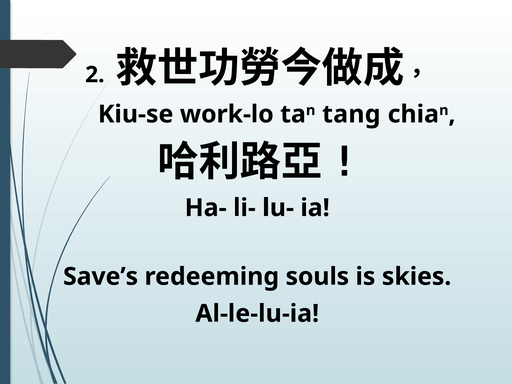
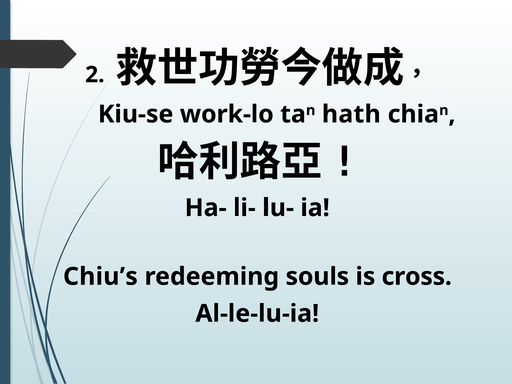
tang: tang -> hath (351, 114)
Save’s: Save’s -> Chiu’s (100, 277)
skies: skies -> cross (417, 277)
